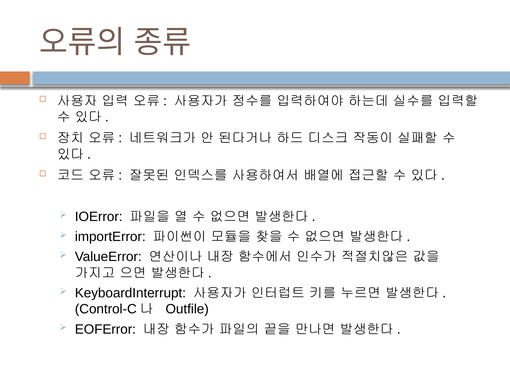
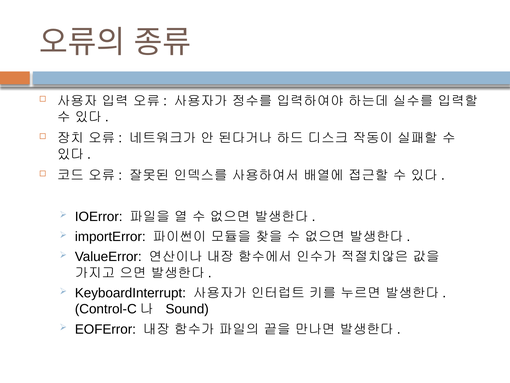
Outfile: Outfile -> Sound (187, 309)
